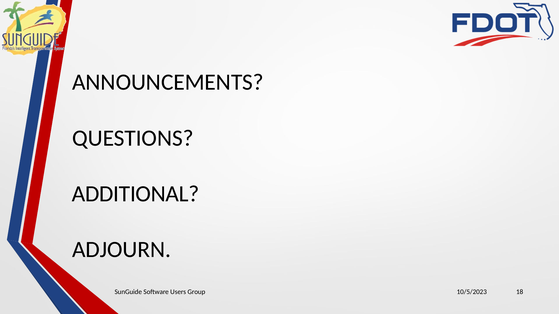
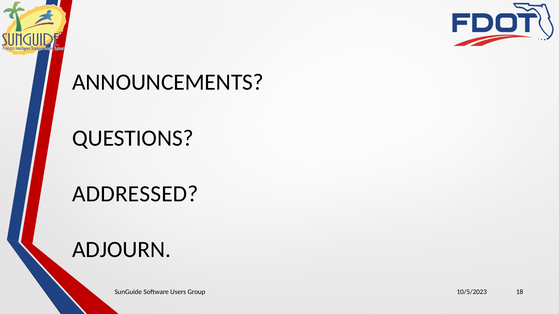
ADDITIONAL: ADDITIONAL -> ADDRESSED (135, 194)
